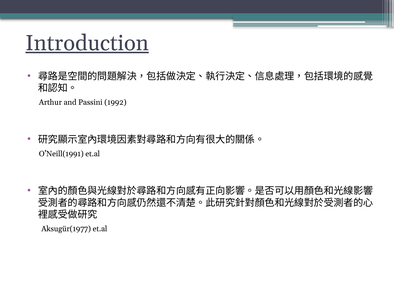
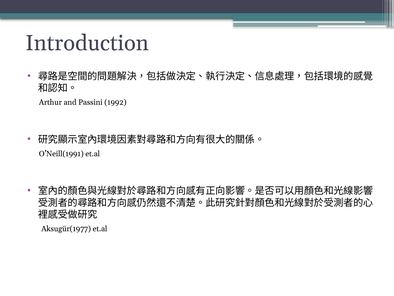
Introduction underline: present -> none (87, 43)
